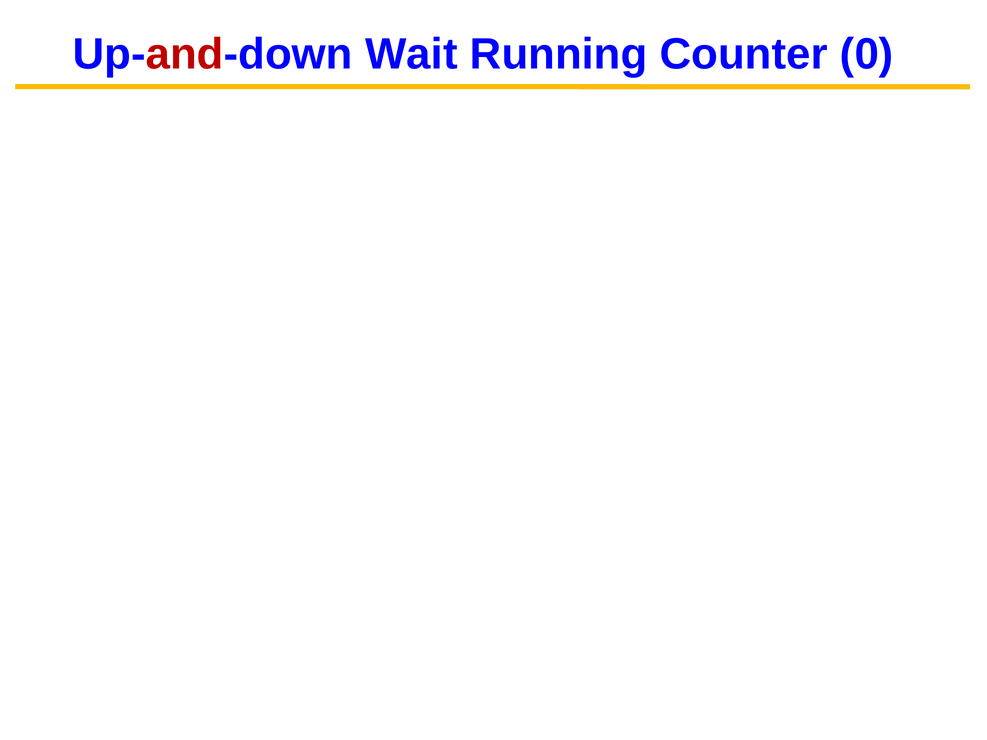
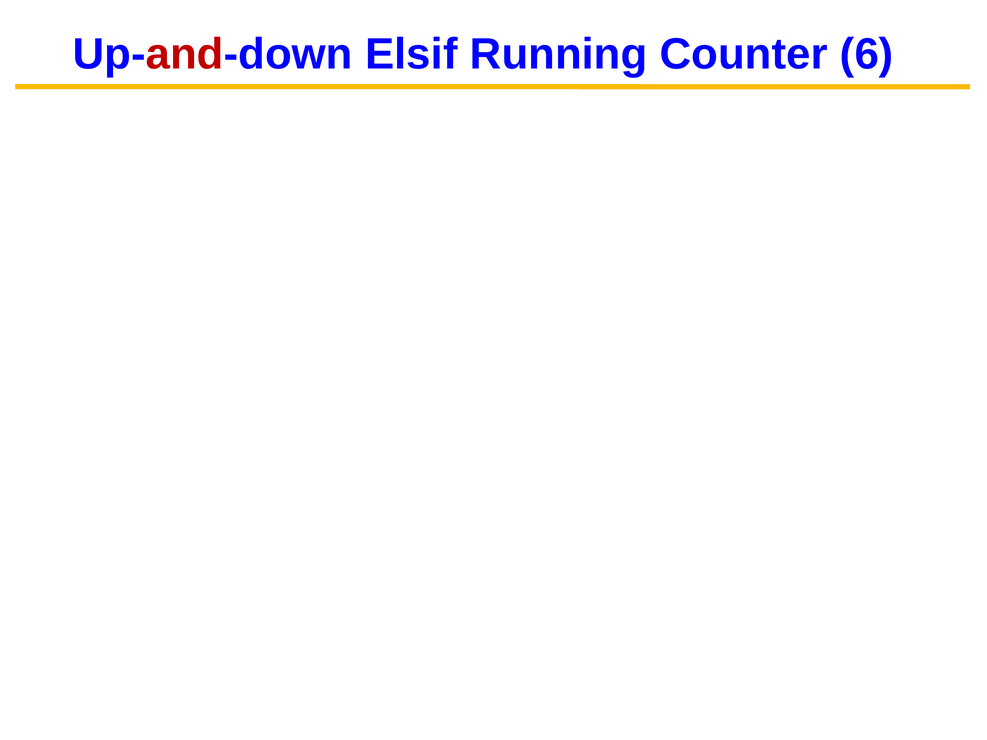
Wait: Wait -> Elsif (411, 54)
0: 0 -> 6 (867, 54)
